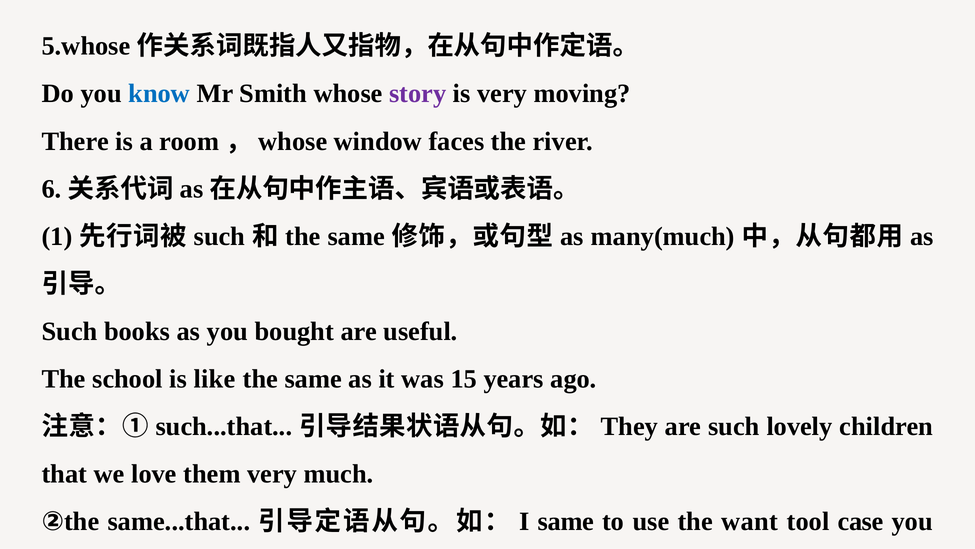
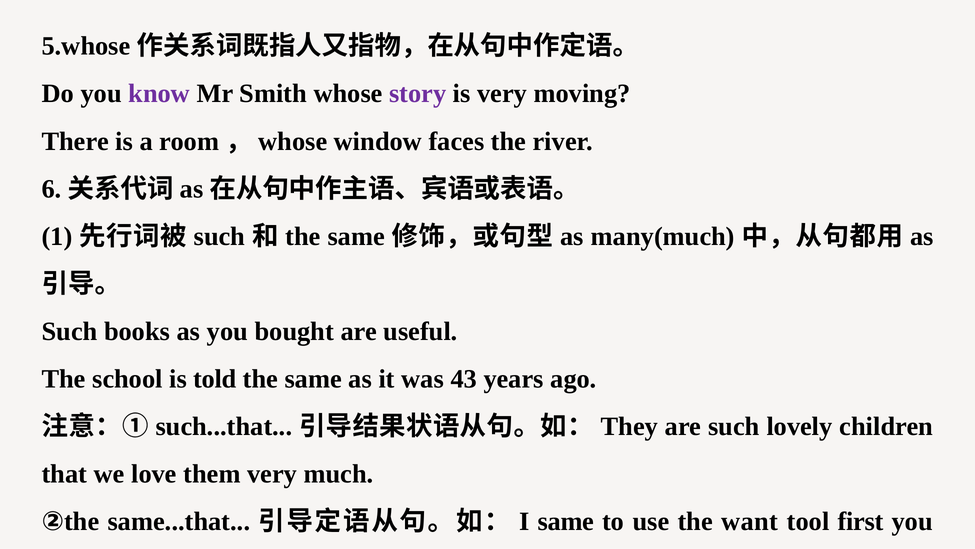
know colour: blue -> purple (159, 94)
like: like -> told (215, 379)
15: 15 -> 43 (464, 379)
case: case -> first (861, 521)
